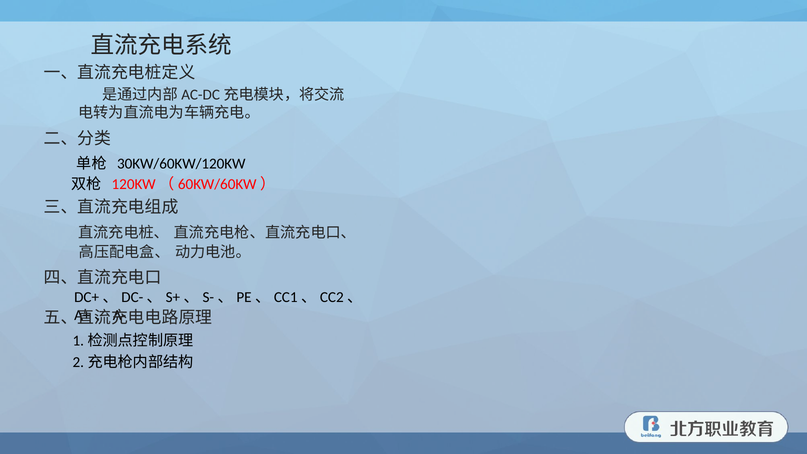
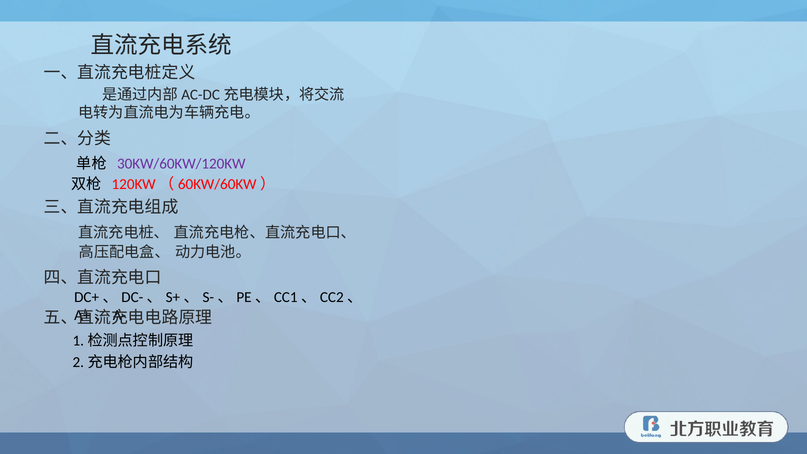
30KW/60KW/120KW colour: black -> purple (181, 164)
